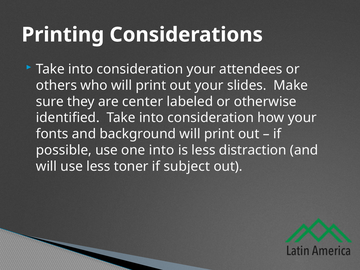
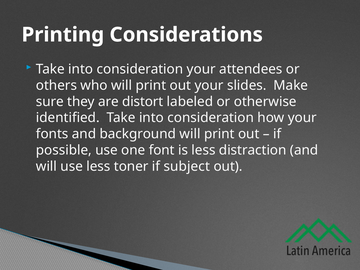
center: center -> distort (143, 102)
one into: into -> font (162, 150)
